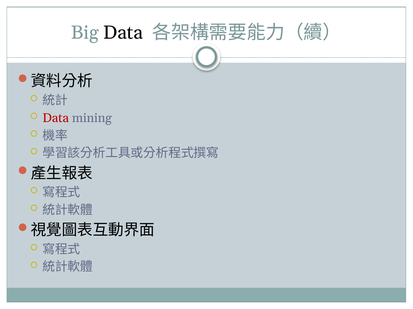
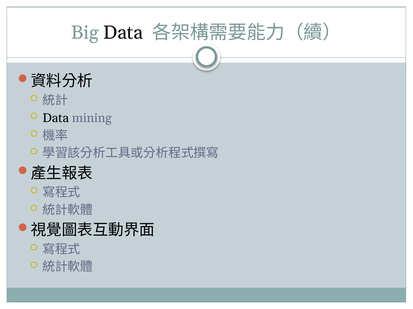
Data colour: red -> black (56, 118)
